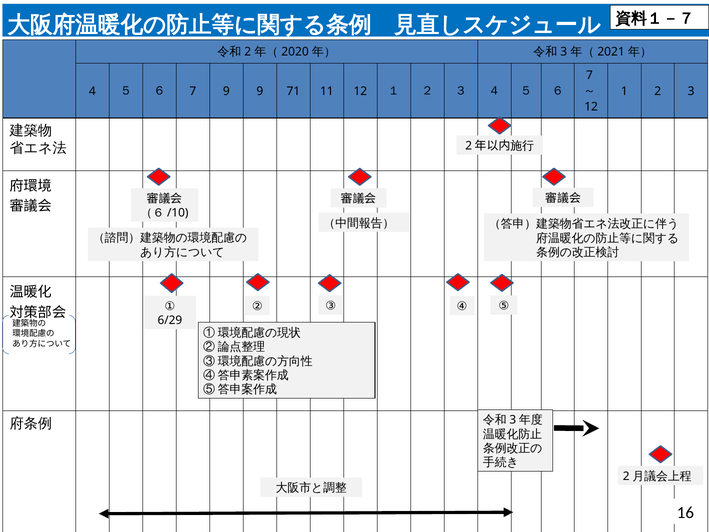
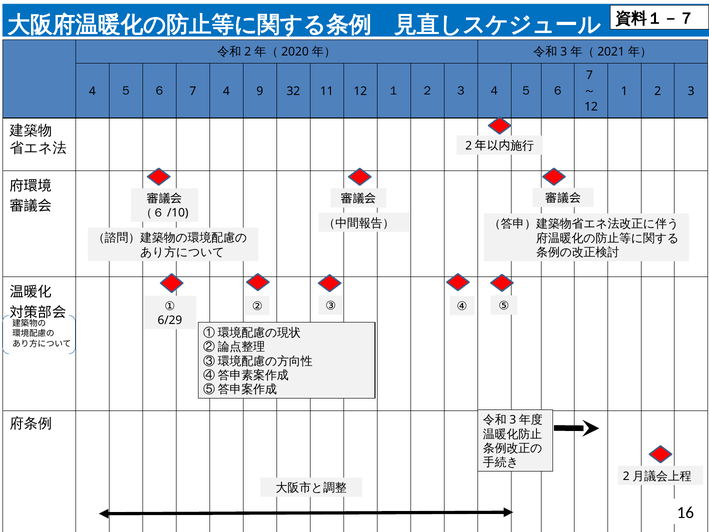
7 9: 9 -> 4 (226, 91)
71: 71 -> 32 (293, 91)
